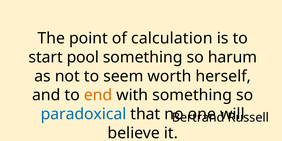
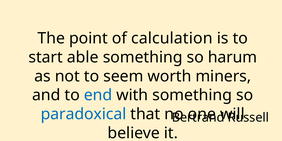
pool: pool -> able (83, 57)
herself: herself -> miners (223, 76)
end colour: orange -> blue (98, 95)
